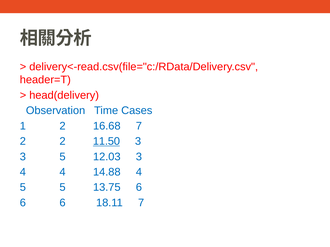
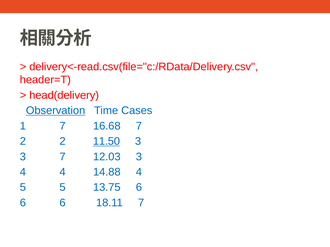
Observation underline: none -> present (56, 111)
1 2: 2 -> 7 (63, 126)
3 5: 5 -> 7 (63, 157)
